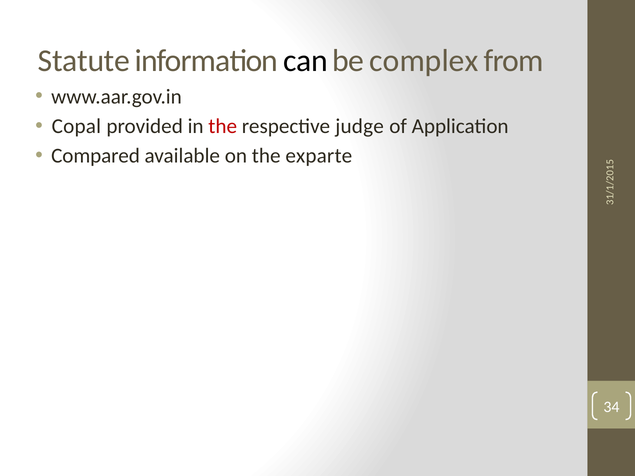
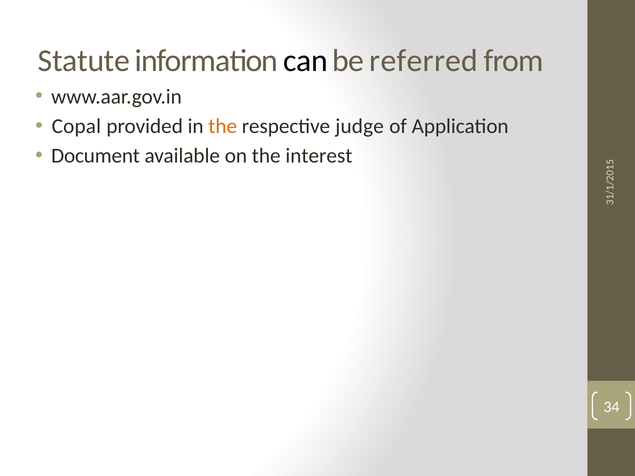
complex: complex -> referred (424, 61)
the colour: red -> orange (223, 126)
Compared: Compared -> Document (96, 156)
exparte: exparte -> interest (319, 156)
